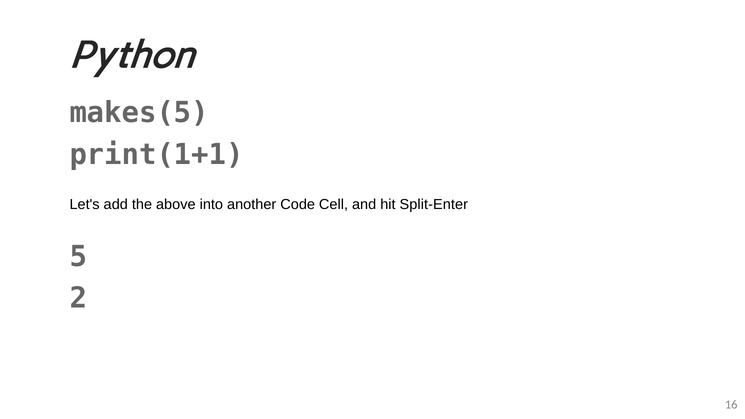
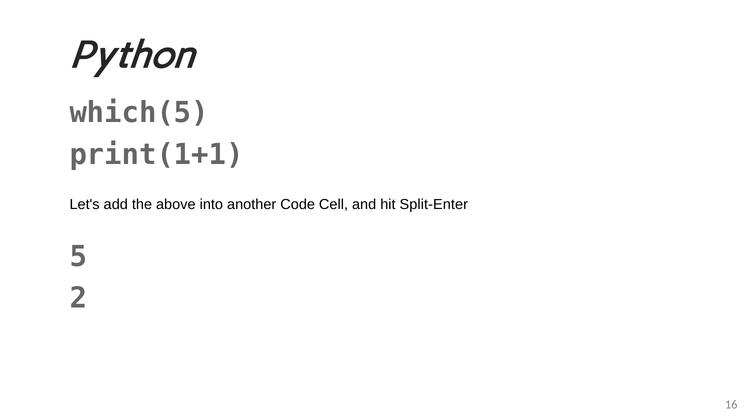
makes(5: makes(5 -> which(5 (139, 113)
